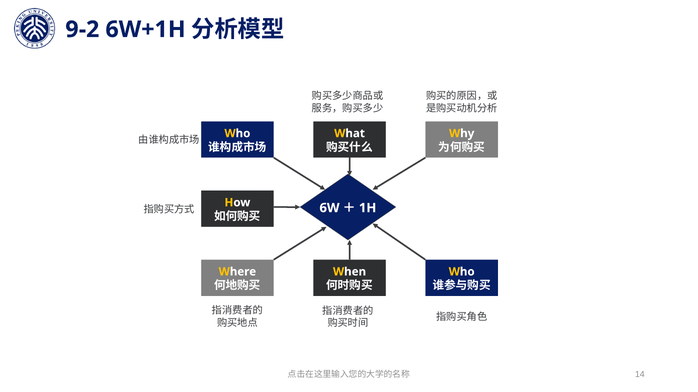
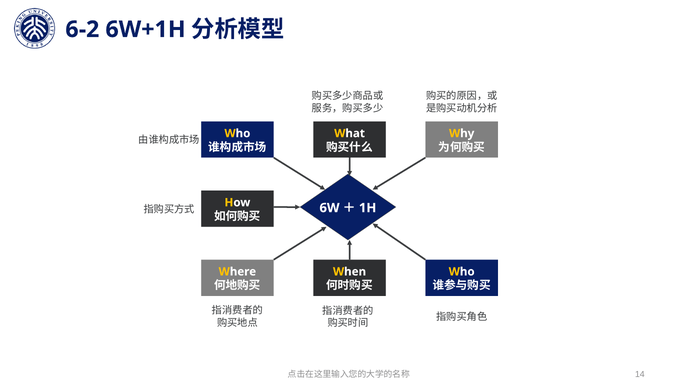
9-2: 9-2 -> 6-2 (82, 29)
